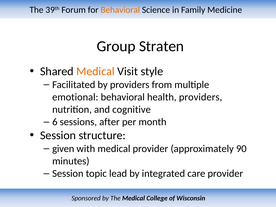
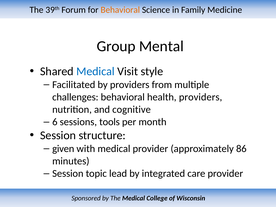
Straten: Straten -> Mental (161, 46)
Medical colour: orange -> blue (95, 71)
emotional: emotional -> challenges (75, 97)
after: after -> tools (110, 122)
90: 90 -> 86 (241, 149)
